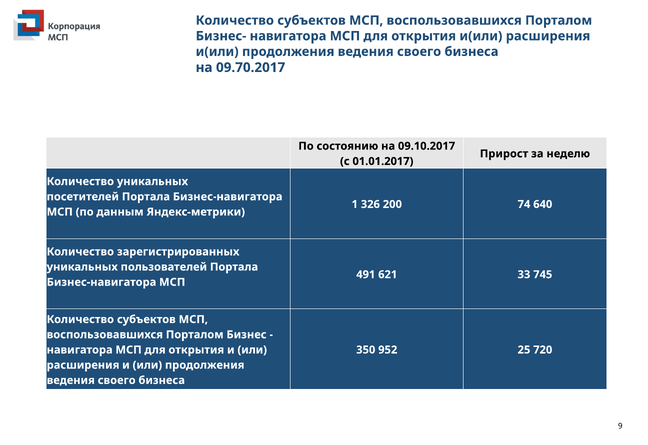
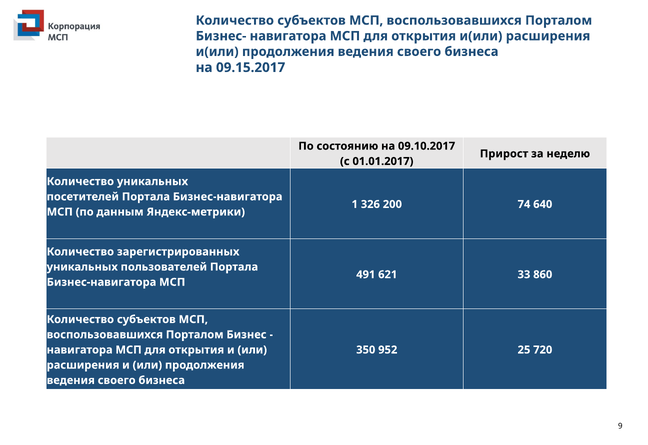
09.70.2017: 09.70.2017 -> 09.15.2017 (251, 67)
745: 745 -> 860 (543, 274)
